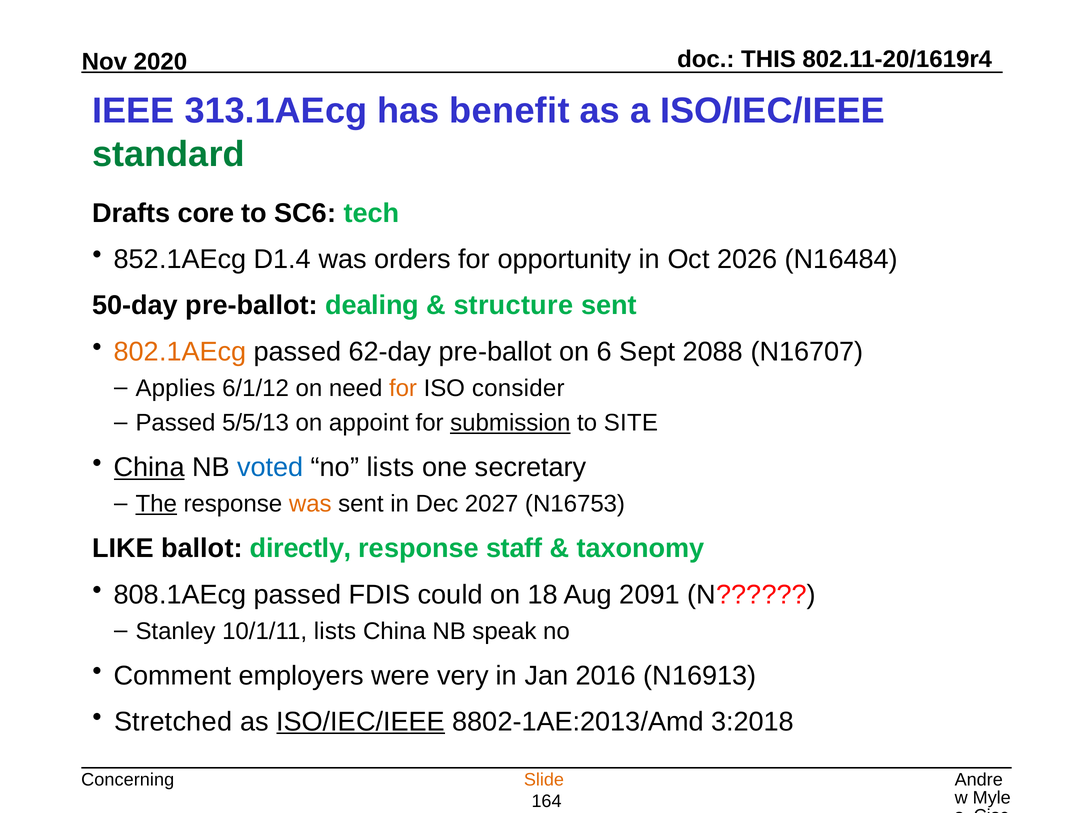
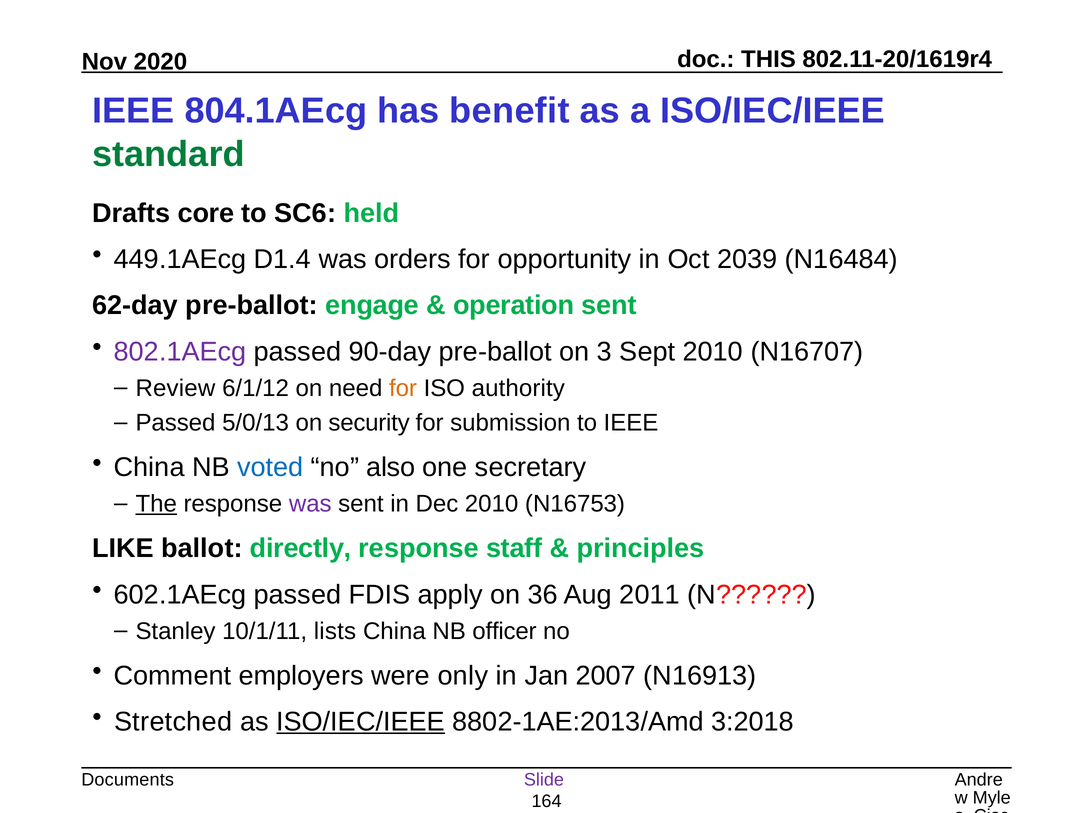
313.1AEcg: 313.1AEcg -> 804.1AEcg (276, 111)
tech: tech -> held (371, 213)
852.1AEcg: 852.1AEcg -> 449.1AEcg (180, 259)
2026: 2026 -> 2039 (747, 259)
50-day: 50-day -> 62-day (135, 306)
dealing: dealing -> engage (372, 306)
structure: structure -> operation (514, 306)
802.1AEcg colour: orange -> purple (180, 352)
62-day: 62-day -> 90-day (390, 352)
6: 6 -> 3 (604, 352)
Sept 2088: 2088 -> 2010 (713, 352)
Applies: Applies -> Review (175, 388)
consider: consider -> authority (518, 388)
5/5/13: 5/5/13 -> 5/0/13 (256, 423)
appoint: appoint -> security (369, 423)
submission underline: present -> none (510, 423)
to SITE: SITE -> IEEE (631, 423)
China underline: present -> none (149, 468)
no lists: lists -> also (391, 468)
was colour: orange -> purple (310, 504)
Dec 2027: 2027 -> 2010 (492, 504)
taxonomy: taxonomy -> principles (640, 549)
808.1AEcg: 808.1AEcg -> 602.1AEcg (180, 595)
could: could -> apply (450, 595)
18: 18 -> 36 (543, 595)
2091: 2091 -> 2011 (650, 595)
speak: speak -> officer (505, 631)
very: very -> only (463, 676)
2016: 2016 -> 2007 (606, 676)
Concerning: Concerning -> Documents (128, 780)
Slide colour: orange -> purple (544, 780)
